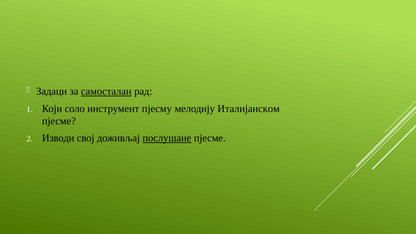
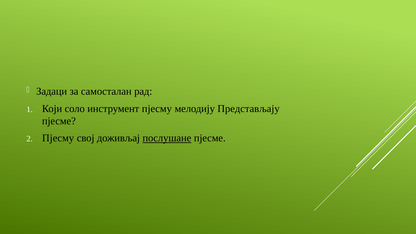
самосталан underline: present -> none (106, 91)
Италијанском: Италијанском -> Представљају (249, 109)
Изводи: Изводи -> Пјесму (58, 138)
